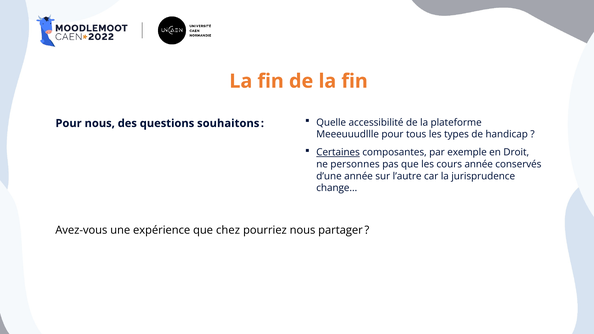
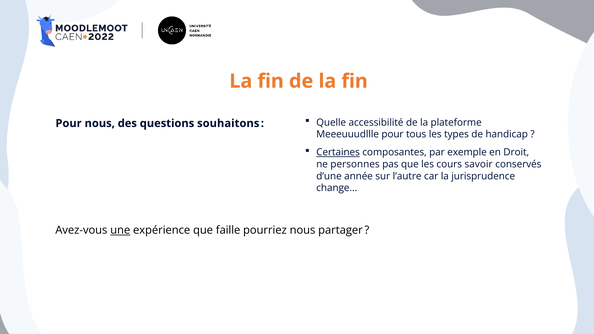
cours année: année -> savoir (479, 164)
une underline: none -> present (120, 230)
chez: chez -> faille (228, 230)
